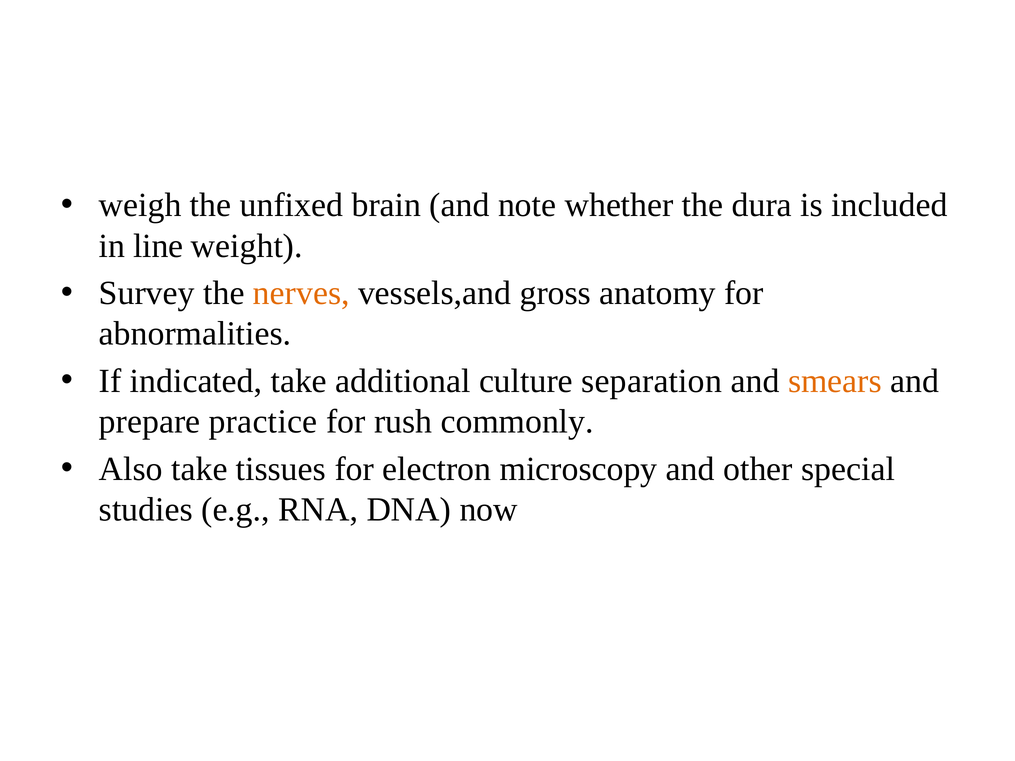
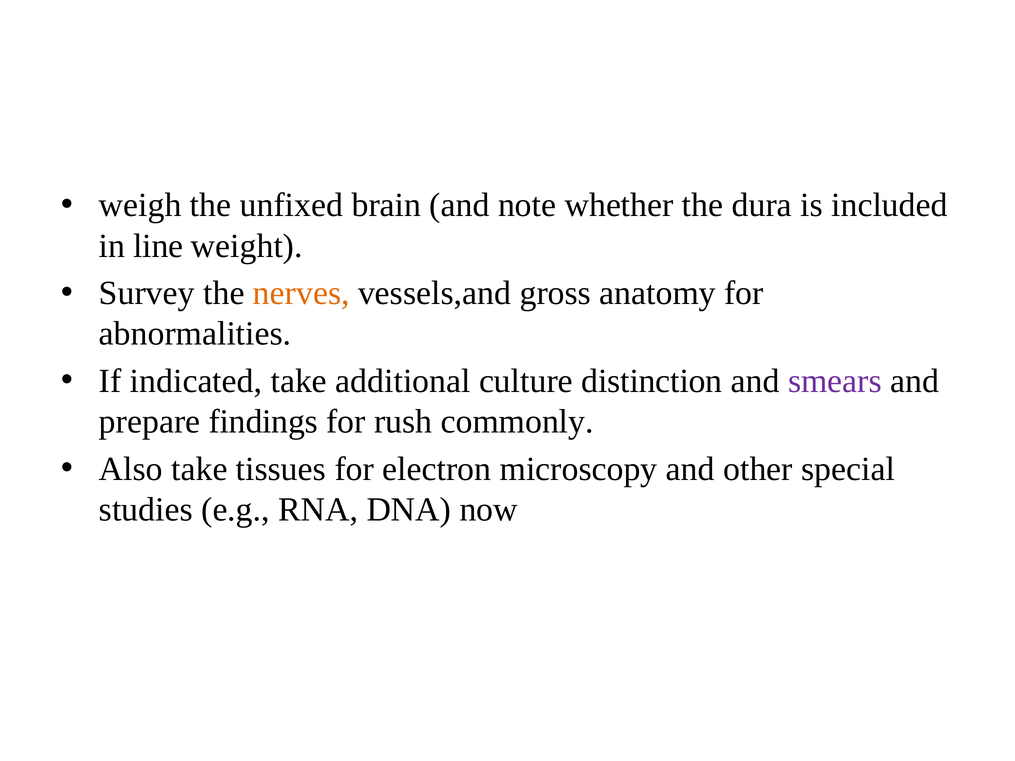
separation: separation -> distinction (652, 381)
smears colour: orange -> purple (835, 381)
practice: practice -> findings (263, 422)
